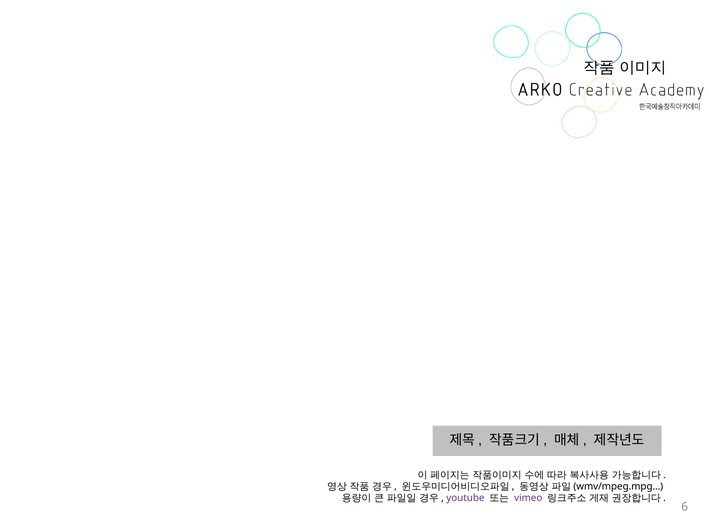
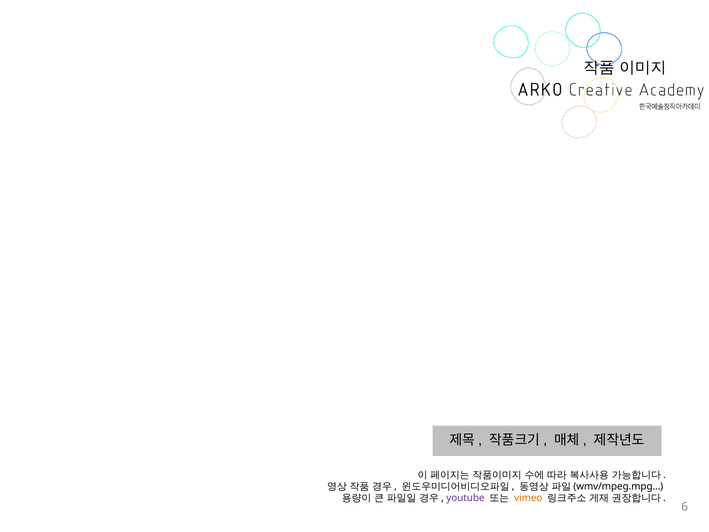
vimeo colour: purple -> orange (528, 498)
